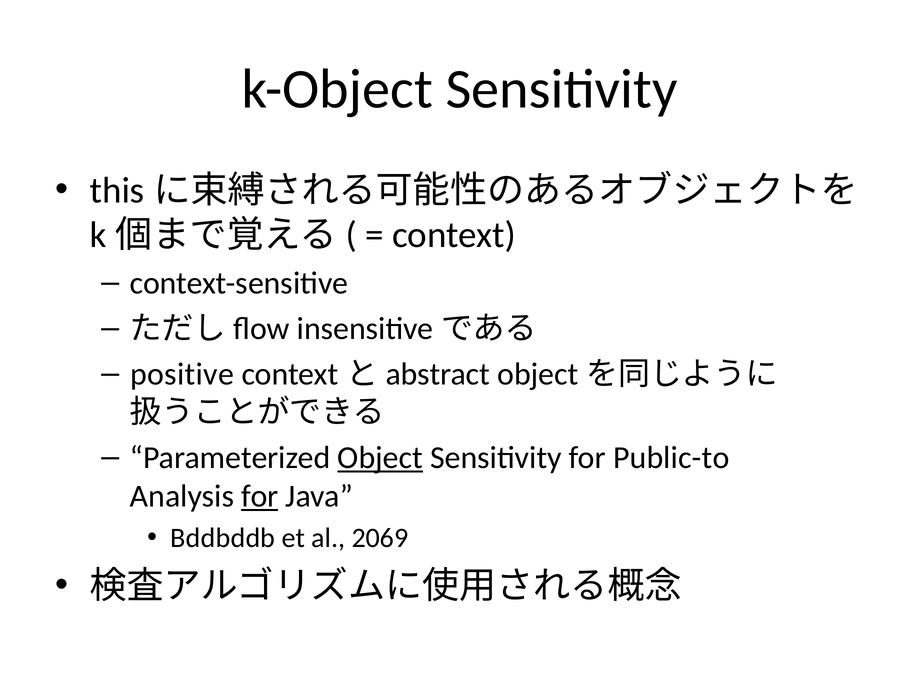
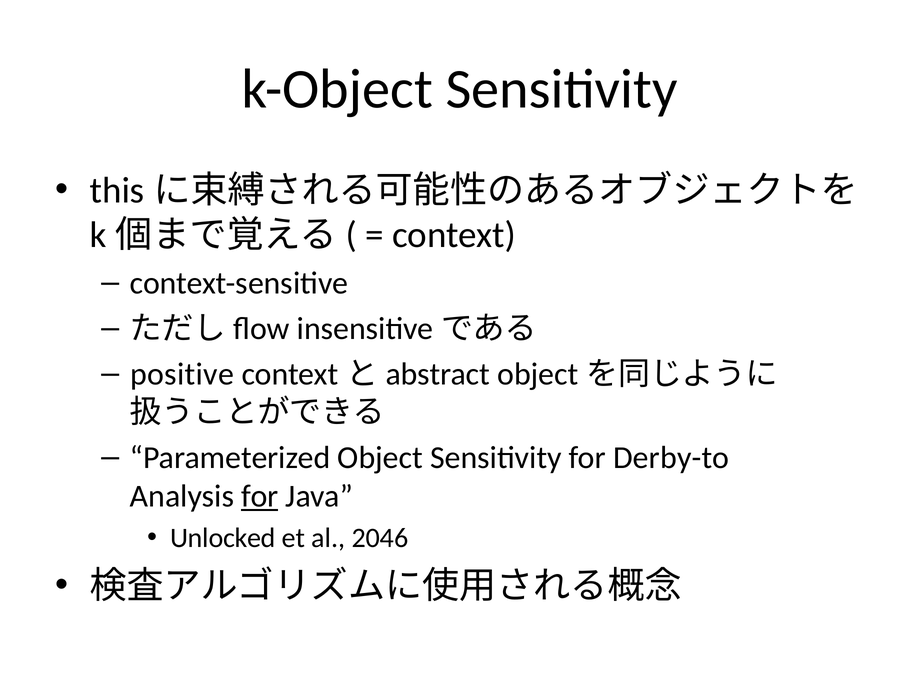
Object underline: present -> none (380, 458)
Public-to: Public-to -> Derby-to (671, 458)
Bddbddb: Bddbddb -> Unlocked (223, 538)
2069: 2069 -> 2046 (380, 538)
